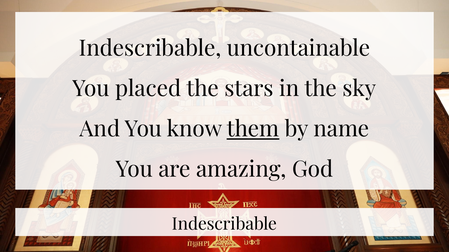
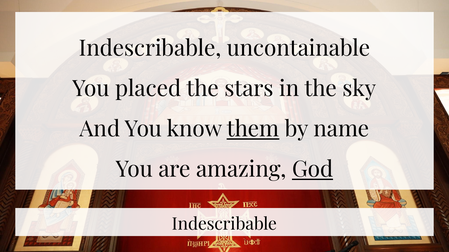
God underline: none -> present (313, 170)
